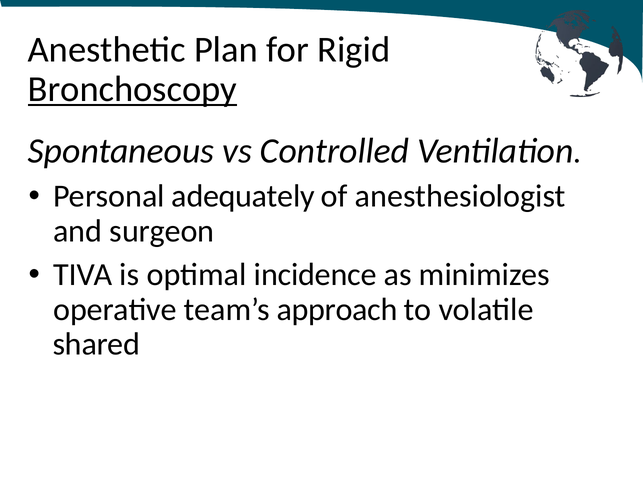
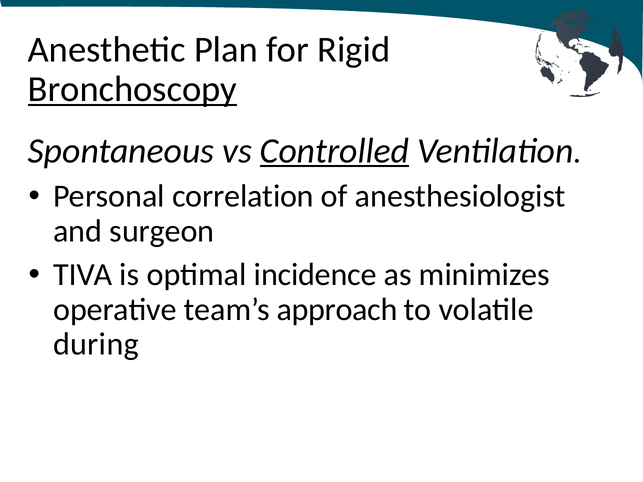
Controlled underline: none -> present (335, 151)
adequately: adequately -> correlation (243, 196)
shared: shared -> during (96, 344)
